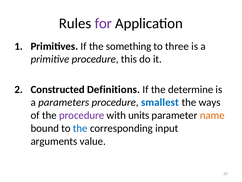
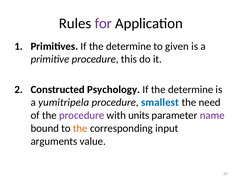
Primitives If the something: something -> determine (129, 46)
three: three -> given (177, 46)
Definitions: Definitions -> Psychology (114, 89)
parameters: parameters -> yumitripela (64, 102)
ways: ways -> need (210, 102)
name colour: orange -> purple (212, 115)
the colour: blue -> orange (80, 128)
